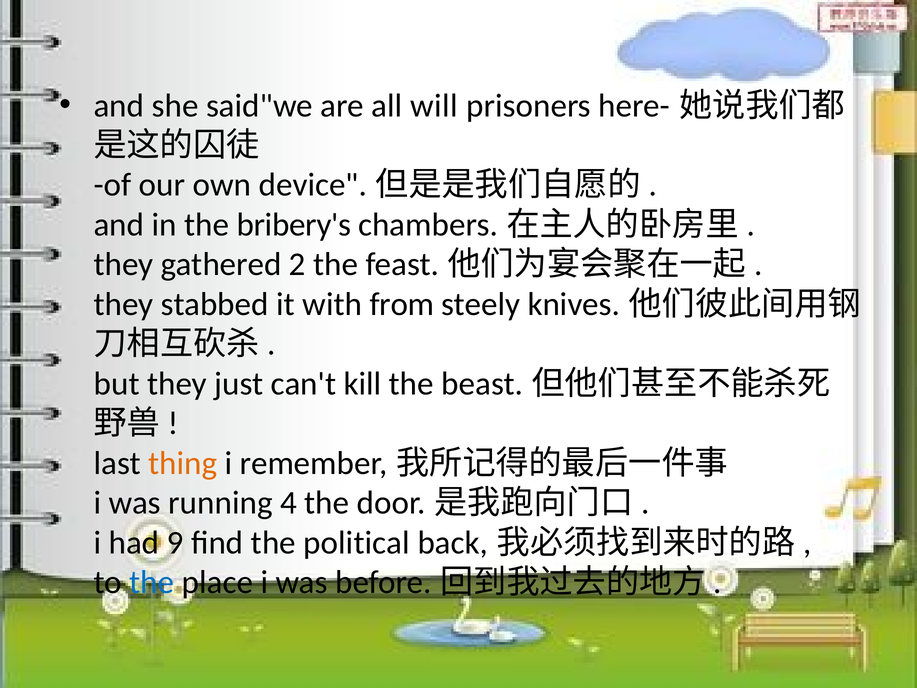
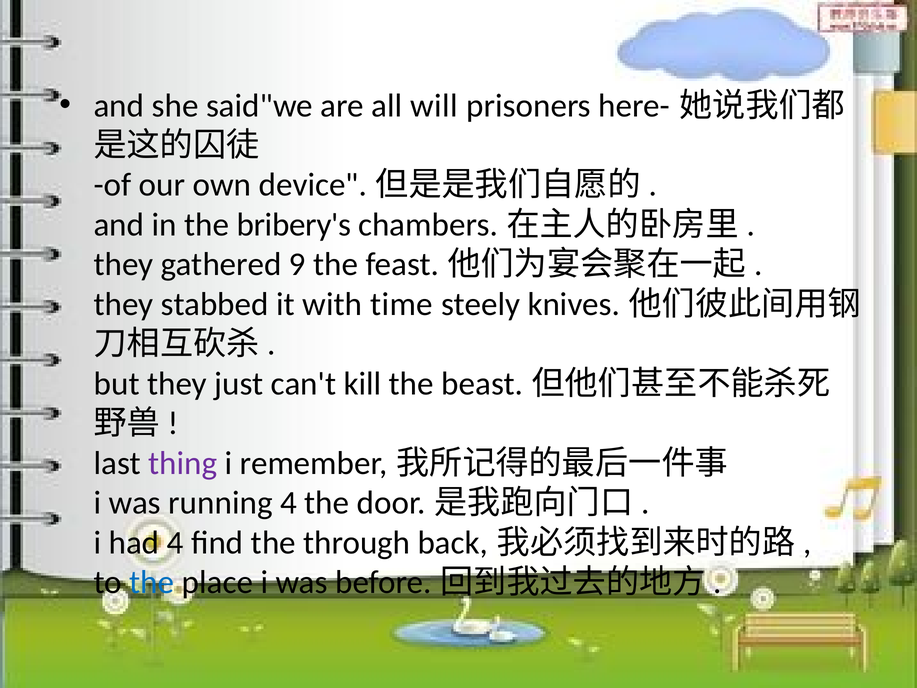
2: 2 -> 9 (297, 264)
from: from -> time (402, 304)
thing colour: orange -> purple (183, 463)
had 9: 9 -> 4 (175, 542)
political: political -> through (357, 542)
